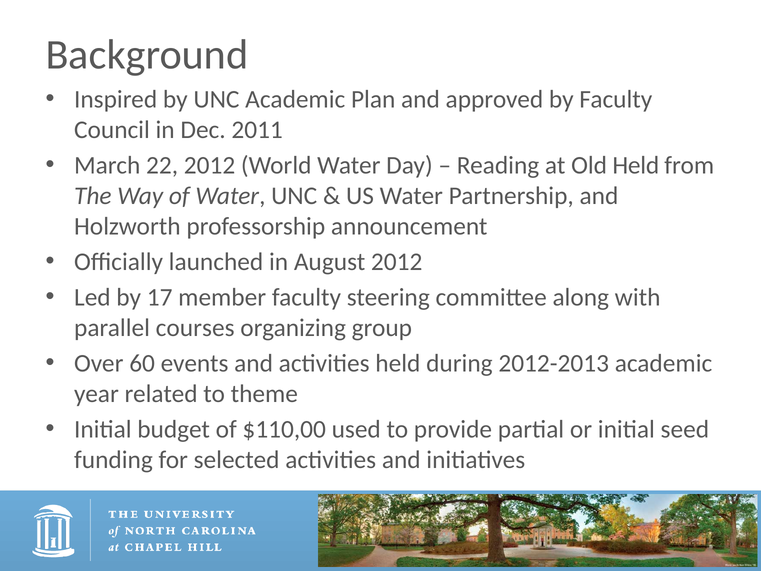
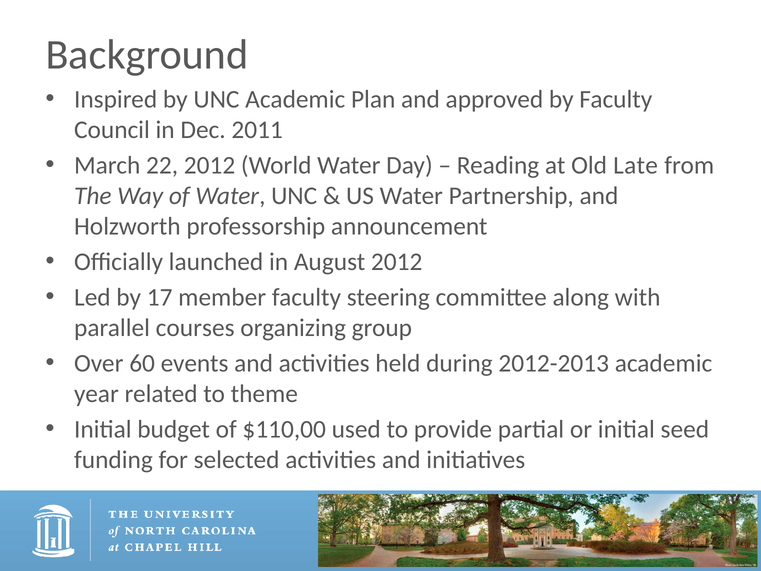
Old Held: Held -> Late (636, 165)
